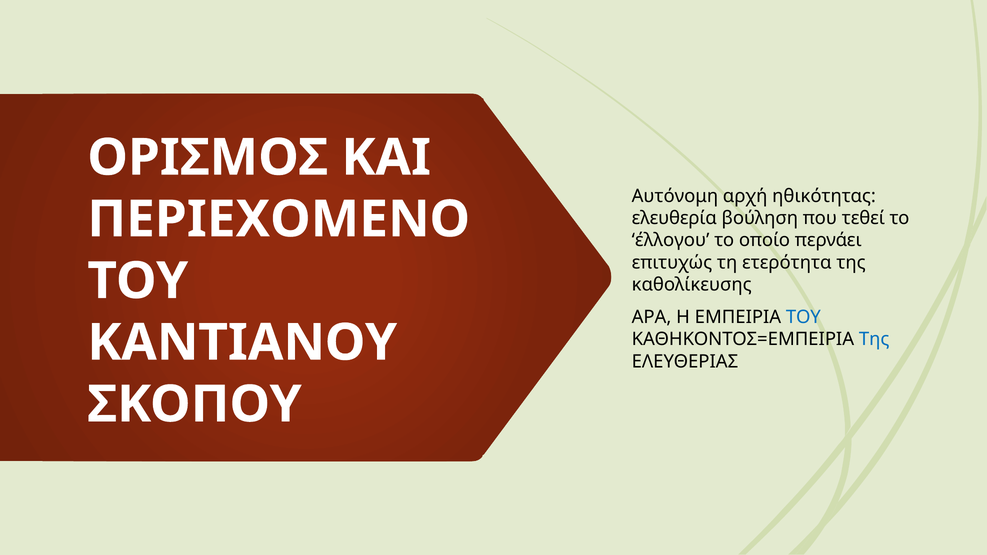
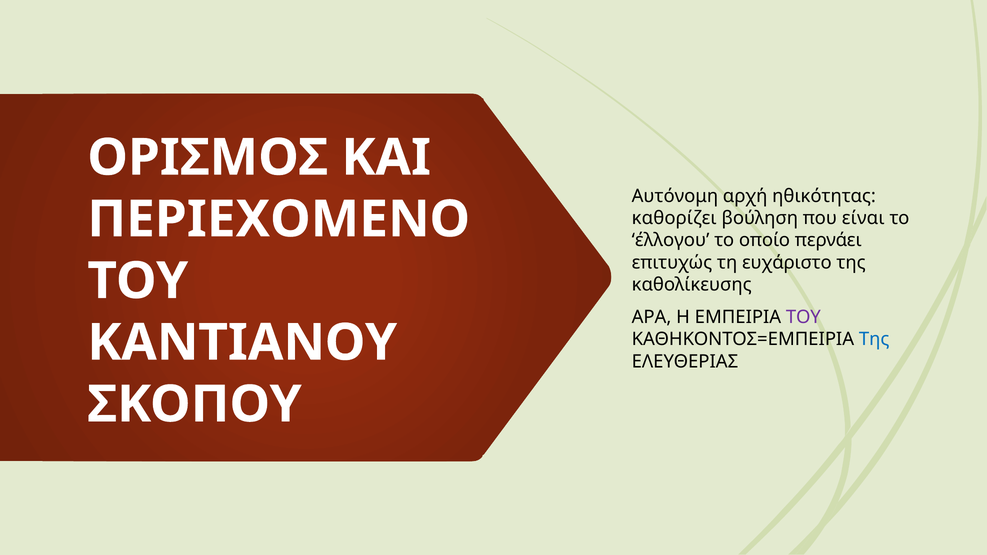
ελευθερία: ελευθερία -> καθορίζει (674, 218)
τεθεί: τεθεί -> είναι (863, 218)
ετερότητα: ετερότητα -> ευχάριστο (787, 263)
ΤΟΥ colour: blue -> purple (803, 317)
